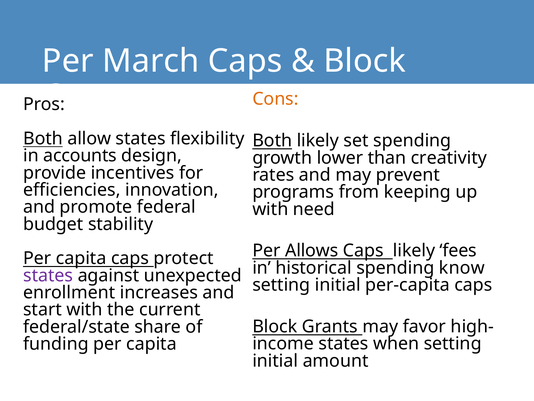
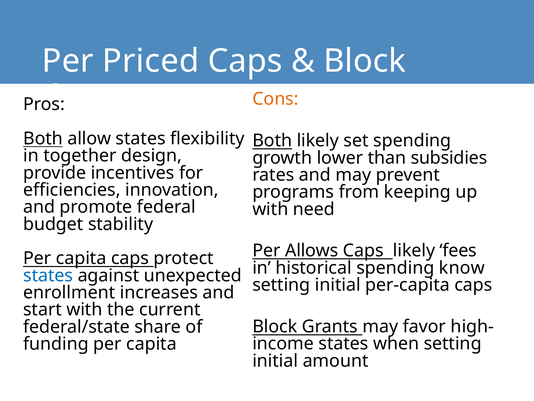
March: March -> Priced (151, 61)
accounts: accounts -> together (80, 156)
creativity: creativity -> subsidies (449, 158)
states colour: purple -> blue (48, 275)
